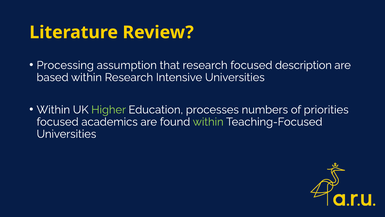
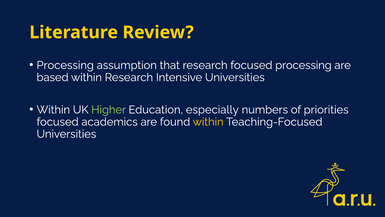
focused description: description -> processing (303, 65)
processes: processes -> especially (212, 110)
within colour: light green -> yellow (208, 122)
